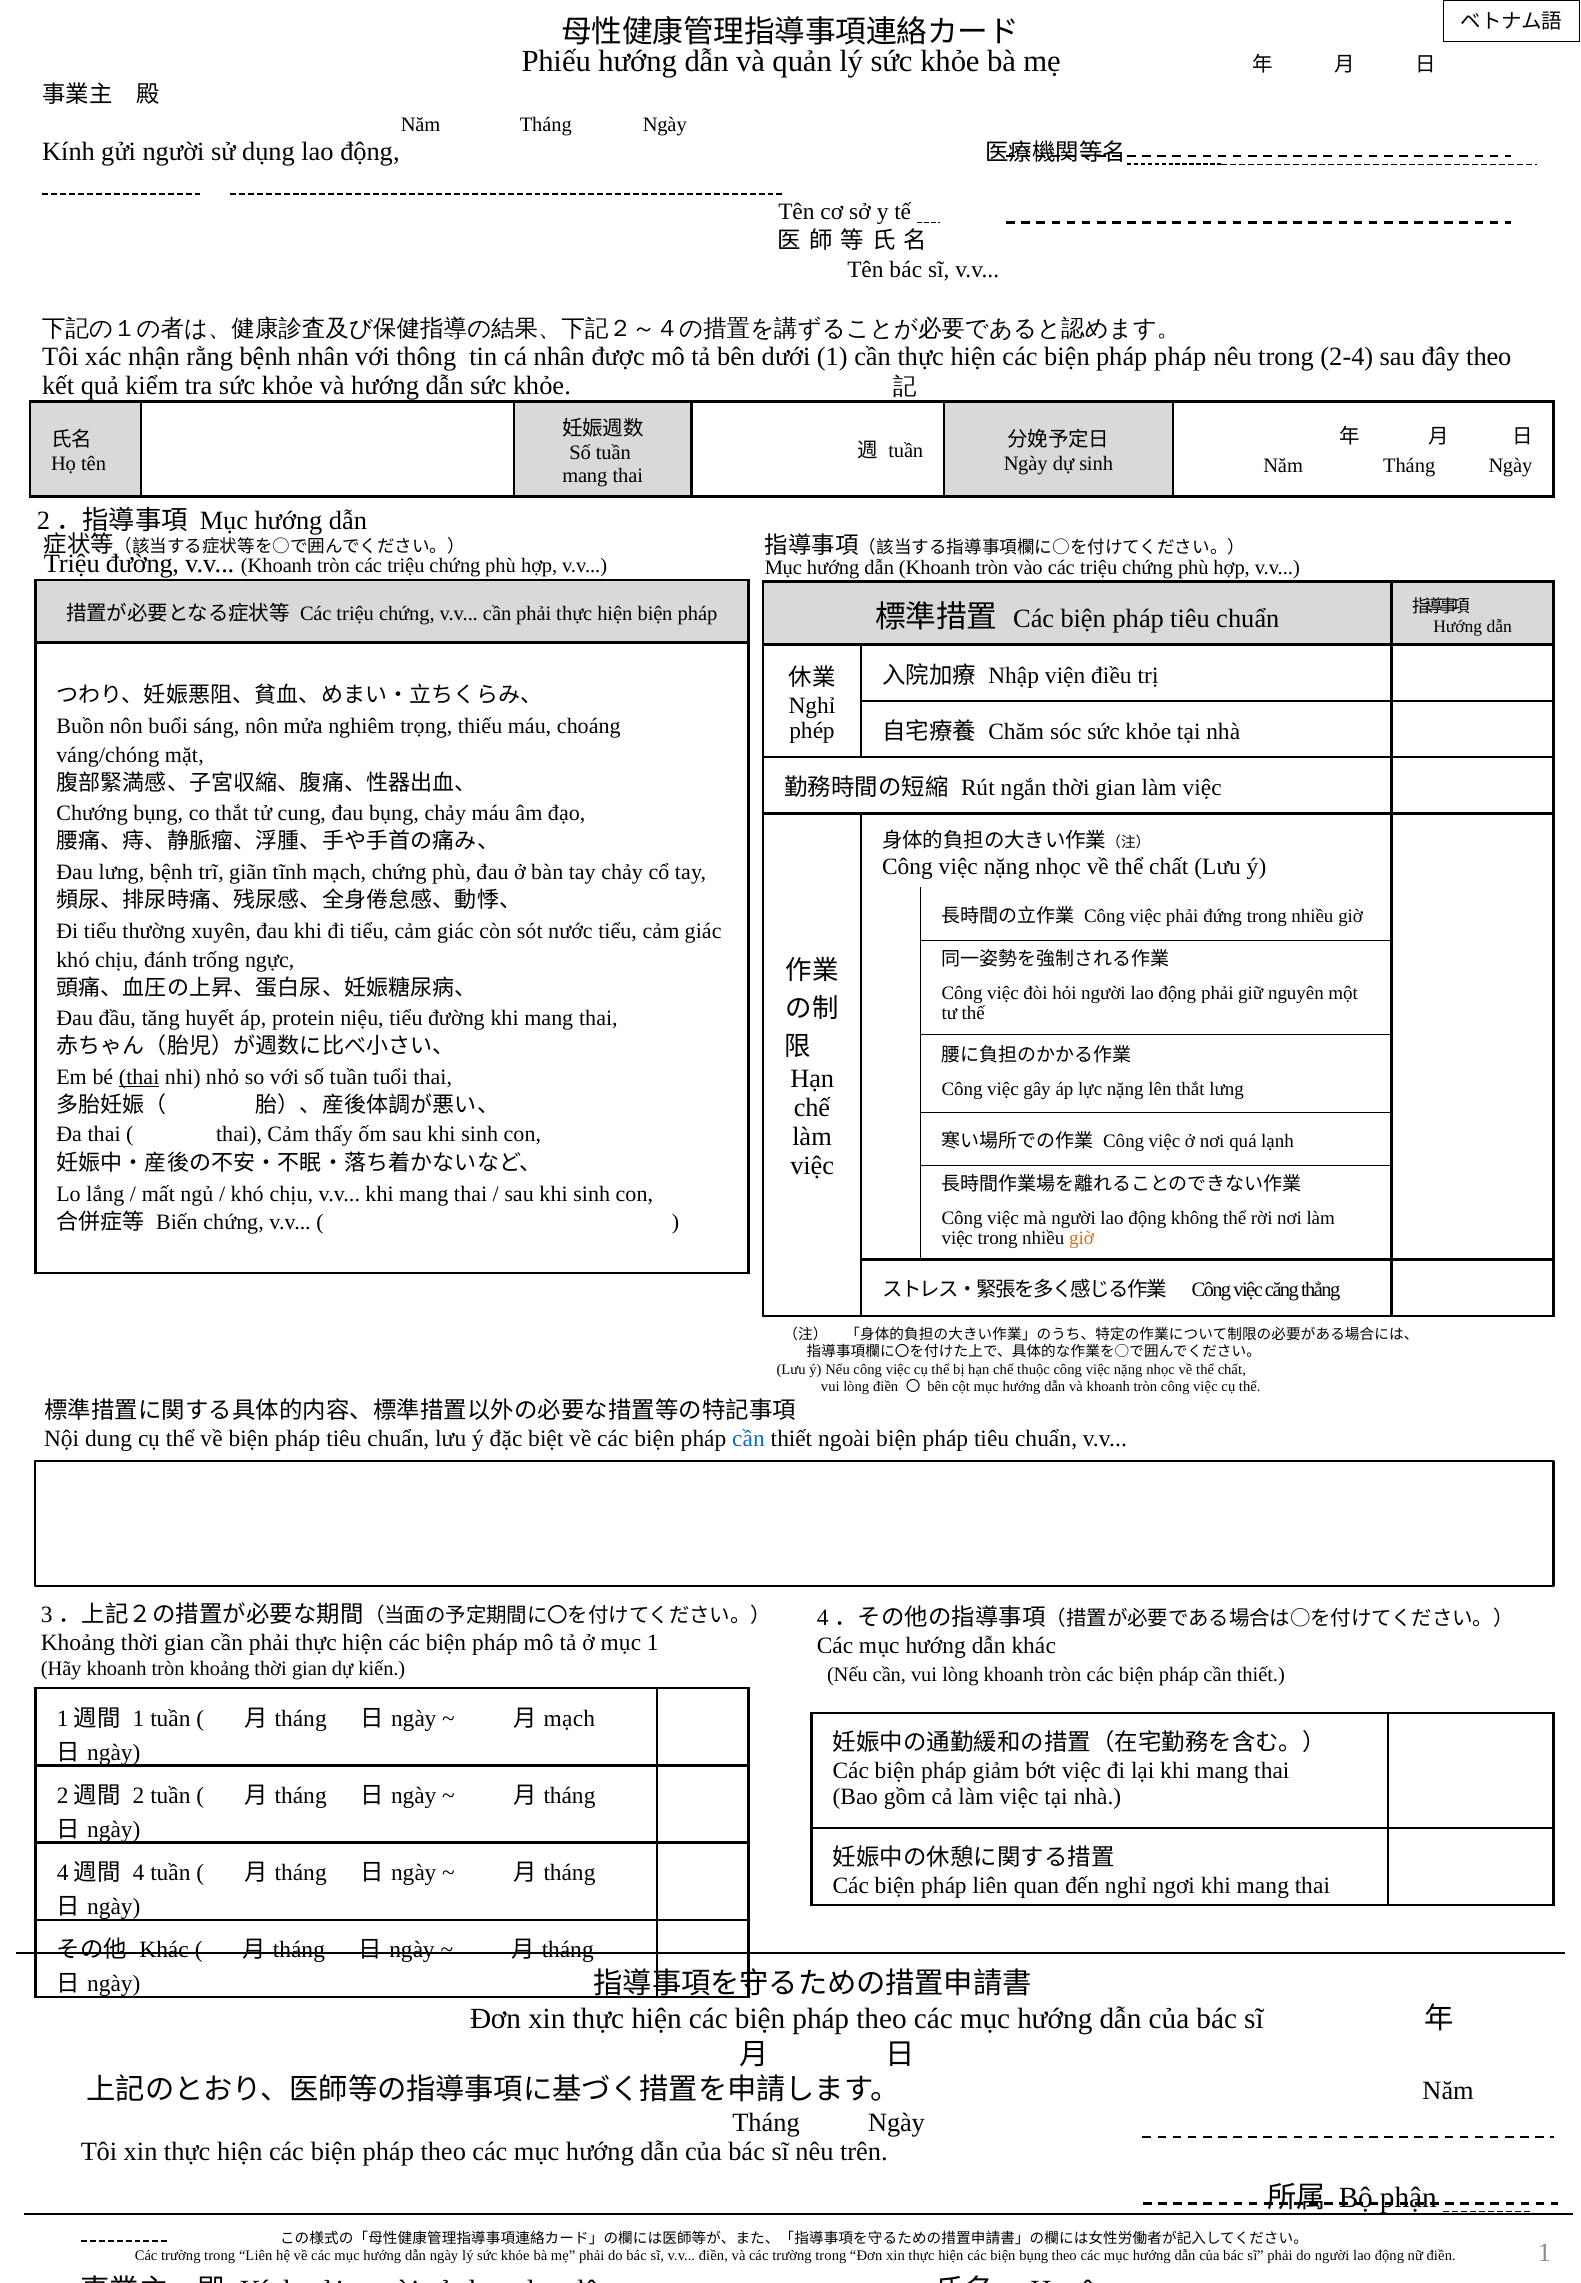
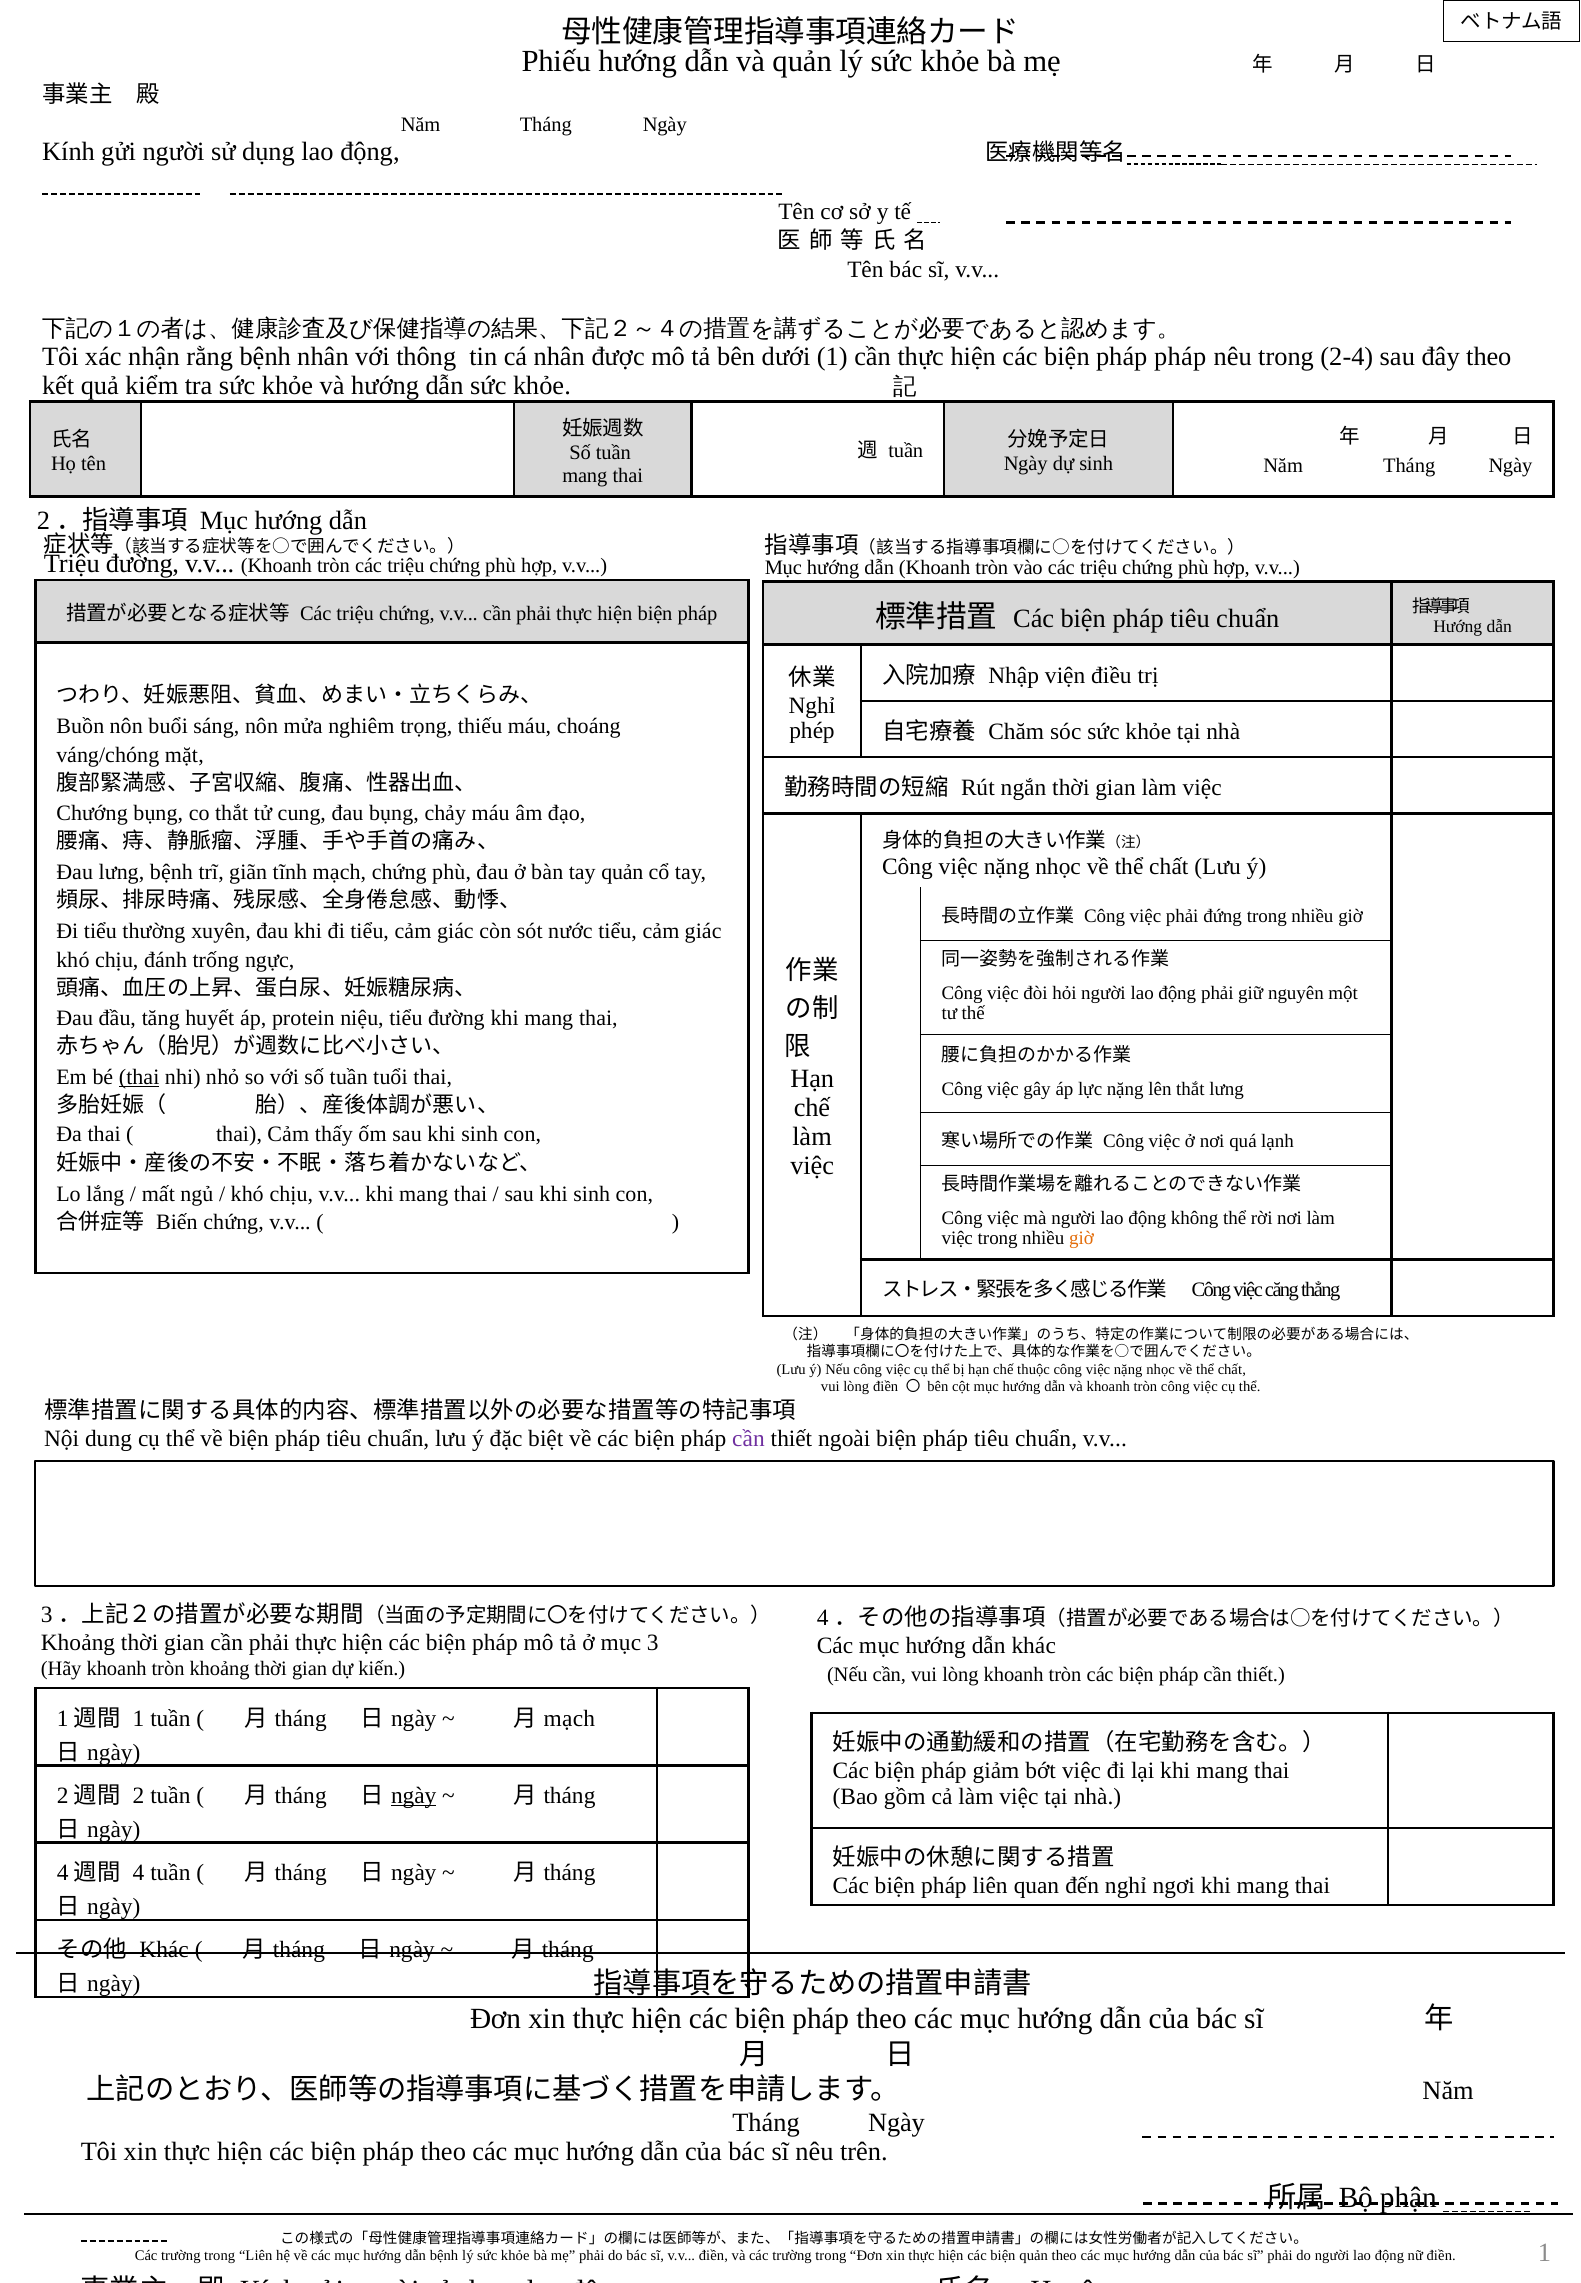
tay chảy: chảy -> quản (622, 873)
cần colour: blue -> purple (748, 1440)
mục 1: 1 -> 3 (653, 1643)
ngày underline: none -> present (414, 1796)
dẫn ngày: ngày -> bệnh (444, 2257)
biện bụng: bụng -> quản (1034, 2257)
